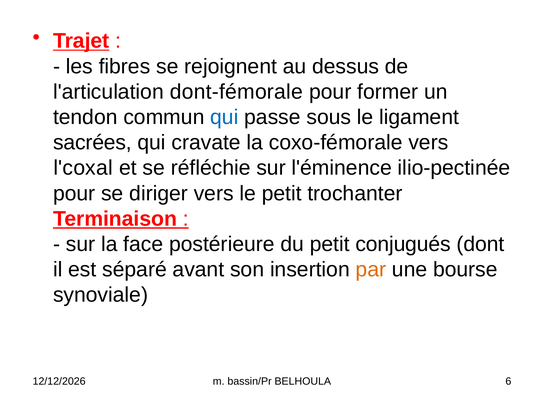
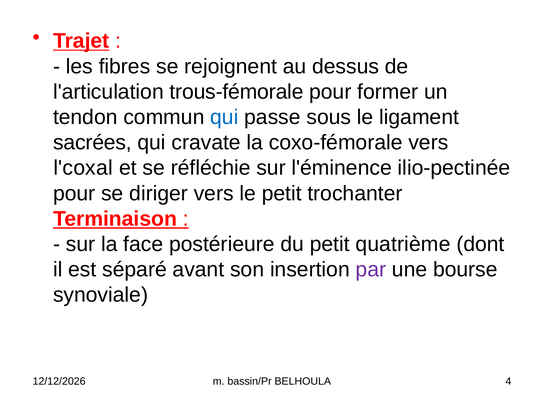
dont-fémorale: dont-fémorale -> trous-fémorale (237, 92)
conjugués: conjugués -> quatrième (403, 244)
par colour: orange -> purple (371, 270)
6: 6 -> 4 (508, 381)
